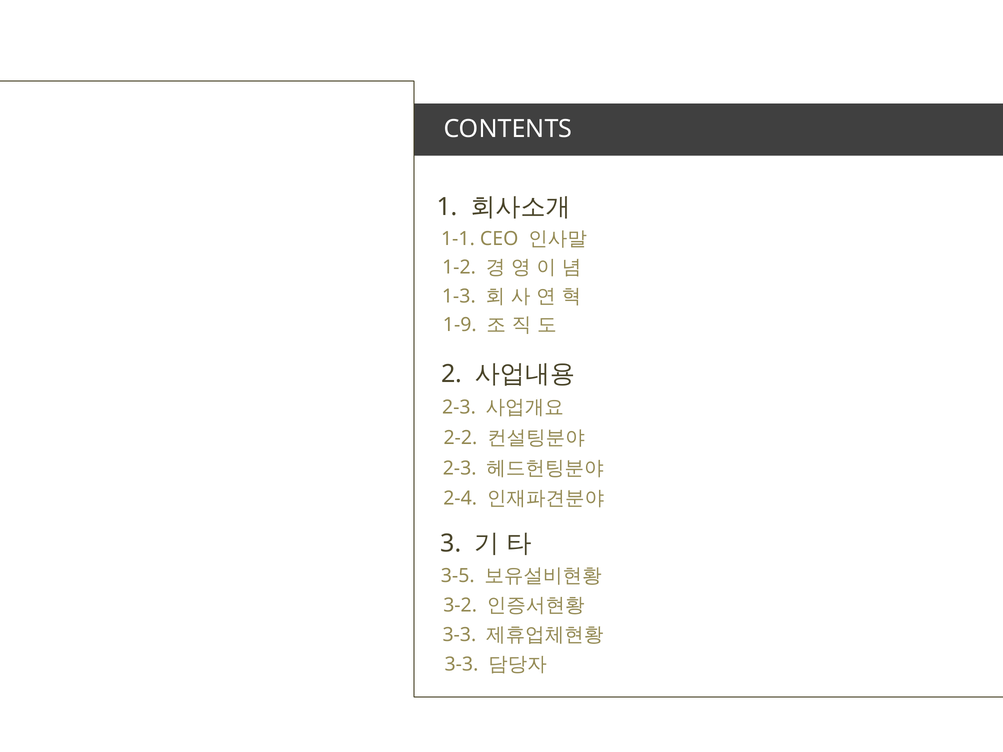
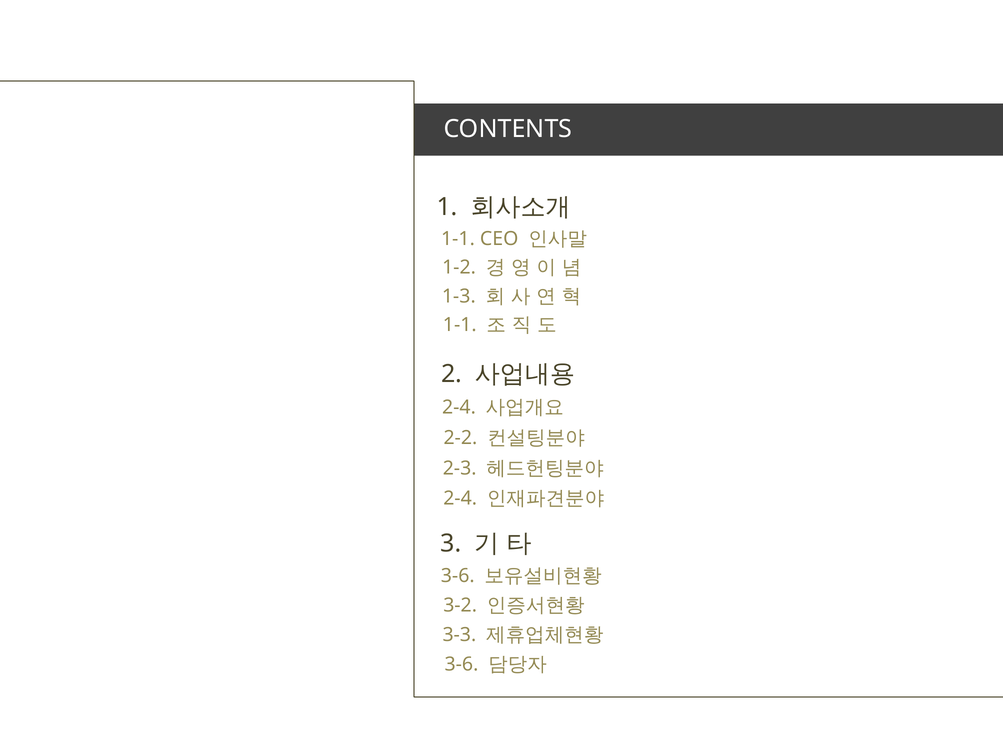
1-9: 1-9 -> 1-1 (460, 325)
2-3: 2-3 -> 2-4 (459, 408)
3-5: 3-5 -> 3-6 (458, 576)
3-3: 3-3 -> 3-6 (461, 664)
